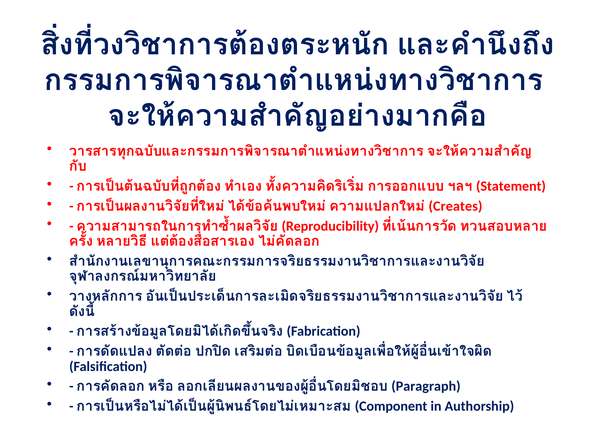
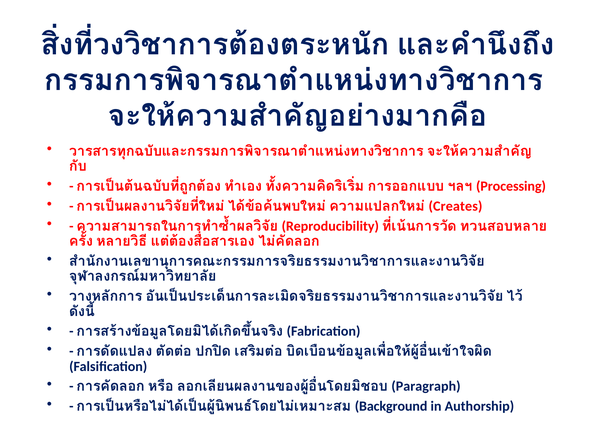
Statement: Statement -> Processing (511, 186)
Component: Component -> Background (391, 406)
